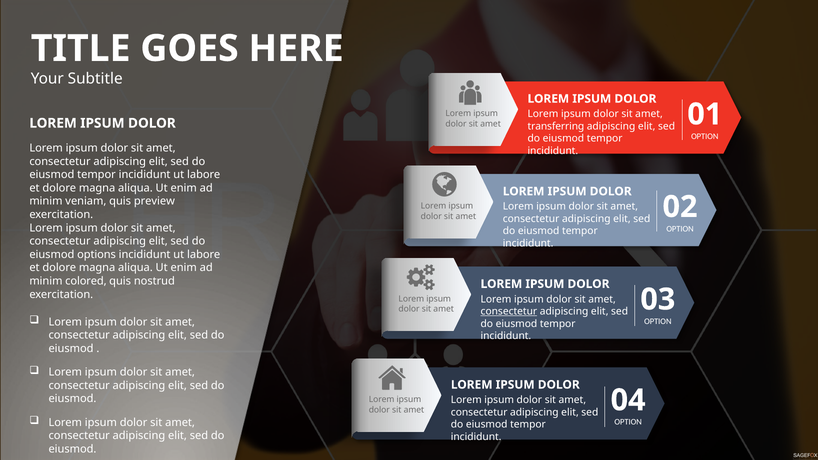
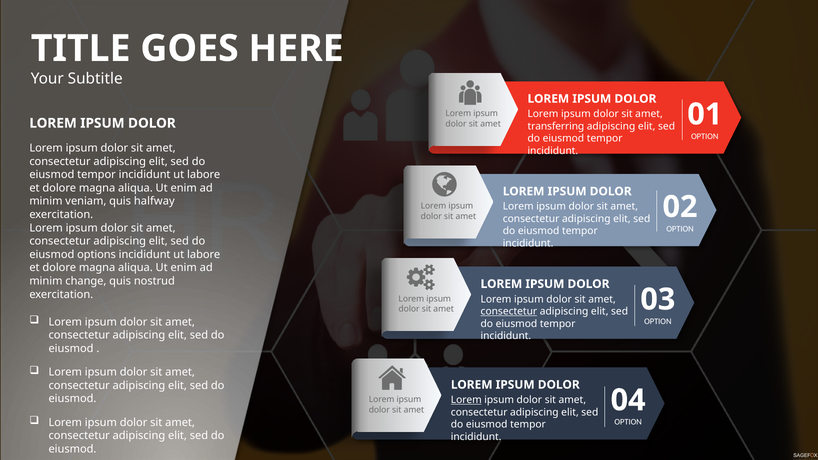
preview: preview -> halfway (154, 201)
colored: colored -> change (86, 281)
Lorem underline: none -> present (466, 400)
